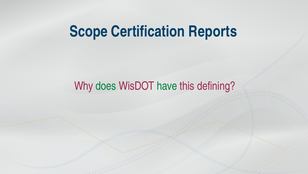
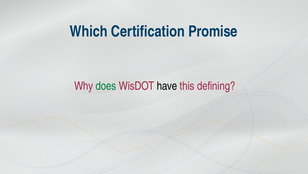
Scope: Scope -> Which (89, 31)
Reports: Reports -> Promise (213, 31)
have colour: green -> black (167, 86)
